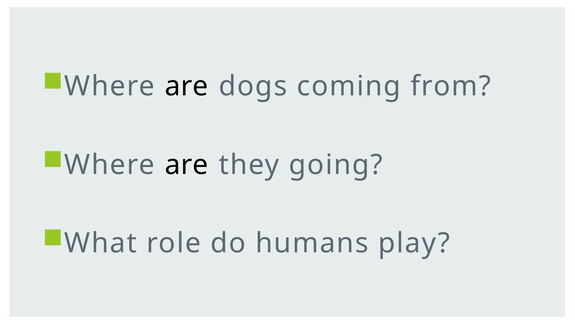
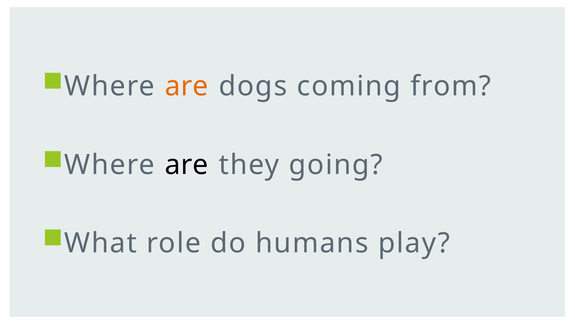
are colour: black -> orange (187, 86)
